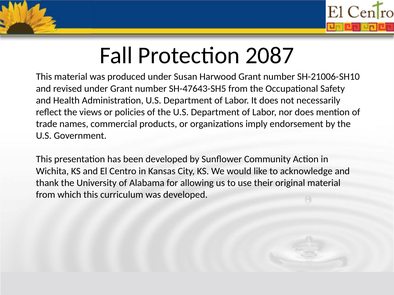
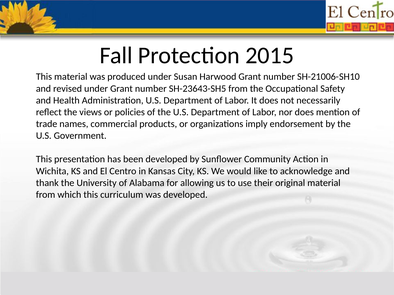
2087: 2087 -> 2015 (270, 56)
SH-47643-SH5: SH-47643-SH5 -> SH-23643-SH5 (198, 89)
